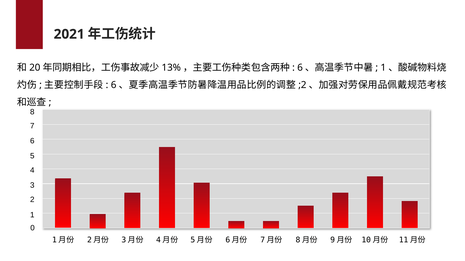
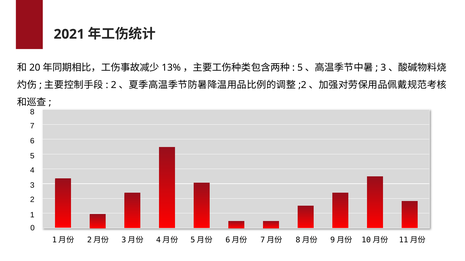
6: 6 -> 5 (300, 68)
1: 1 -> 3 (383, 68)
6: 6 -> 2 (114, 85)
